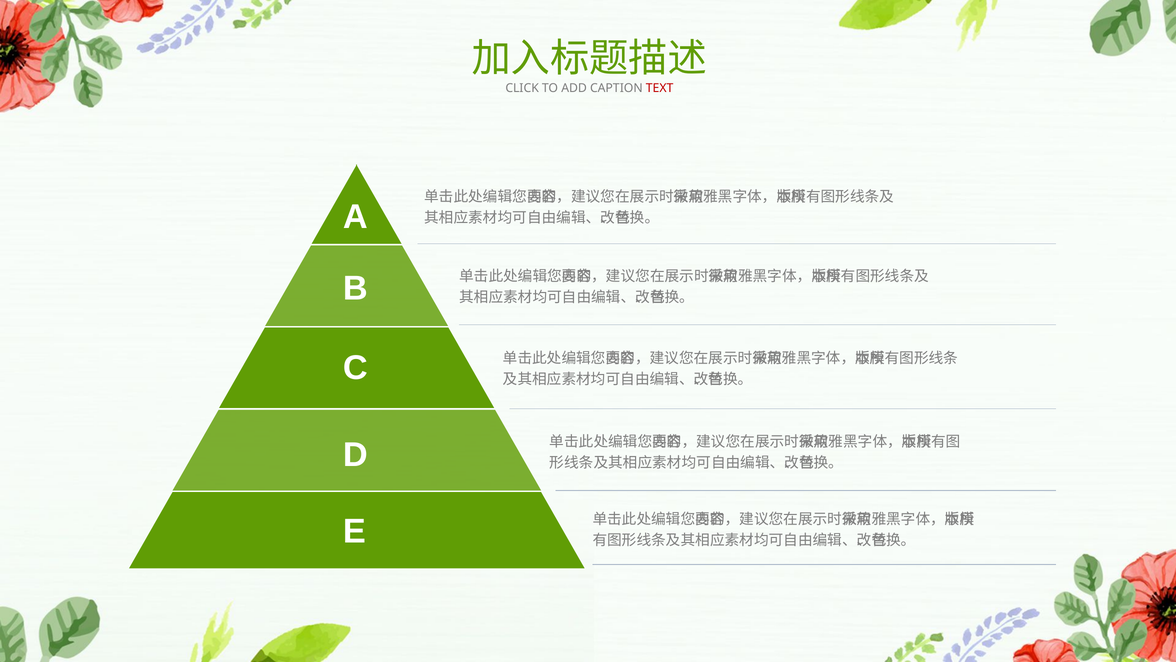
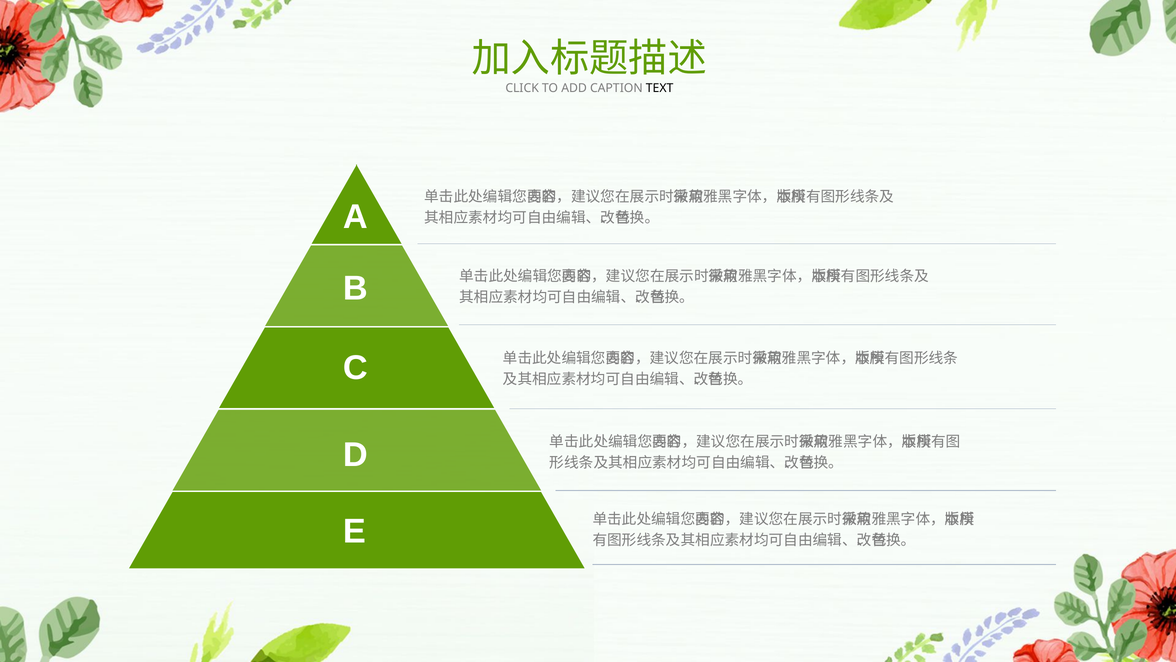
TEXT colour: red -> black (660, 88)
